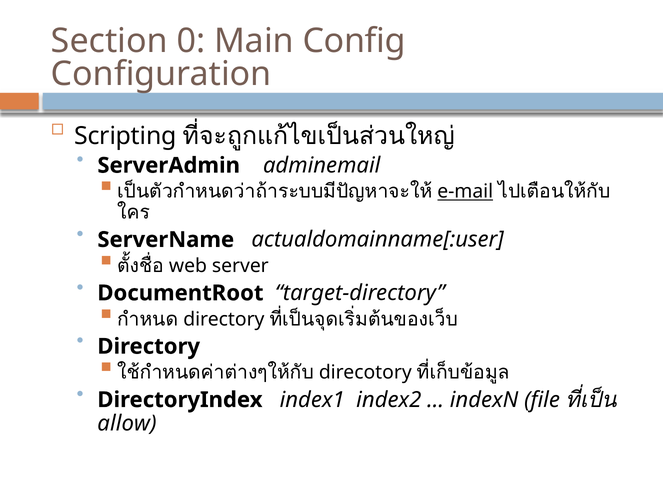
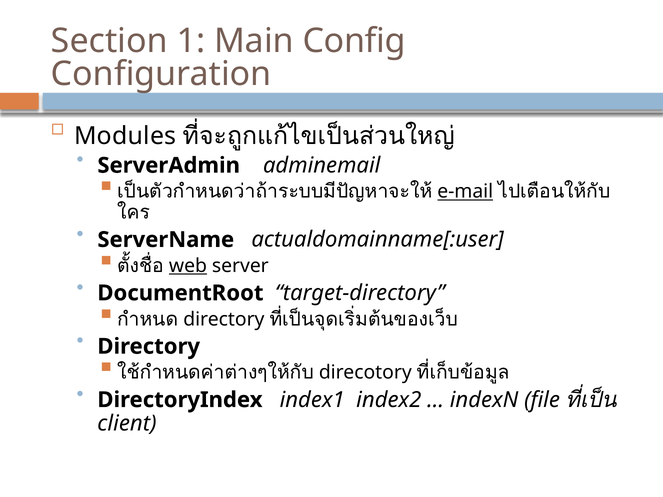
0: 0 -> 1 (191, 41)
Scripting: Scripting -> Modules (125, 136)
web underline: none -> present (188, 266)
allow: allow -> client (127, 424)
